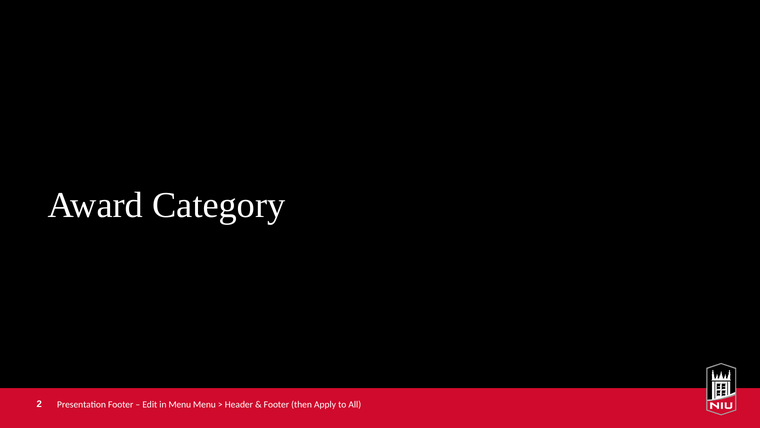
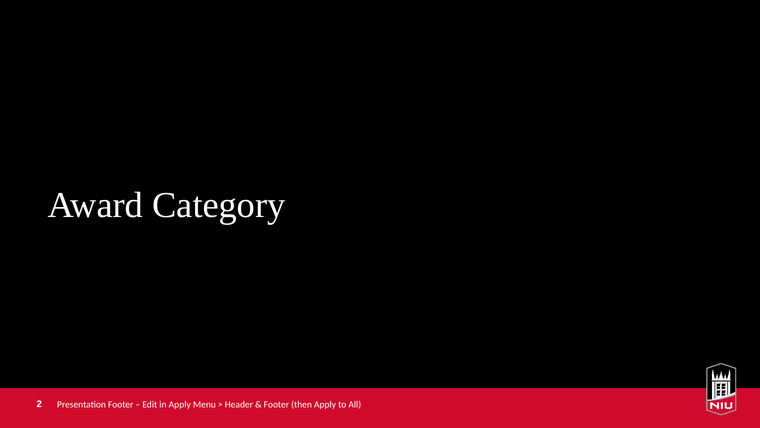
in Menu: Menu -> Apply (180, 404)
